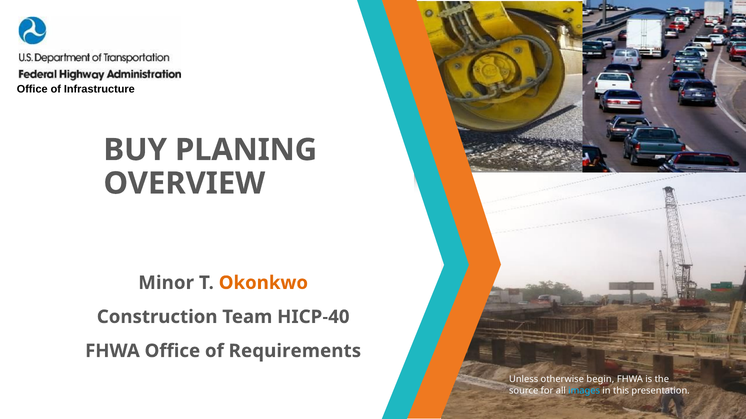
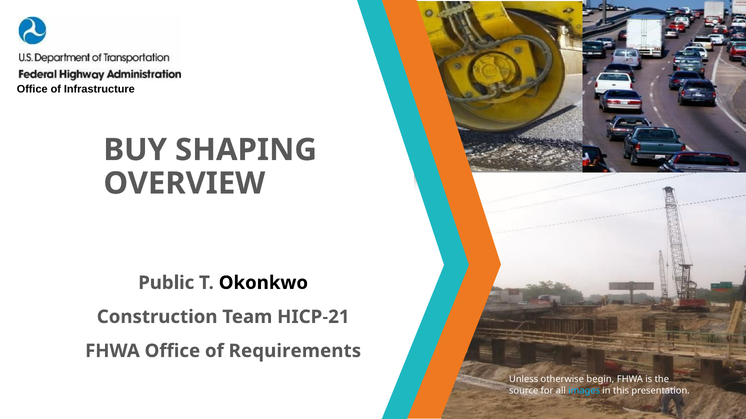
PLANING: PLANING -> SHAPING (246, 150)
Minor: Minor -> Public (166, 283)
Okonkwo colour: orange -> black (263, 283)
HICP-40: HICP-40 -> HICP-21 (313, 317)
